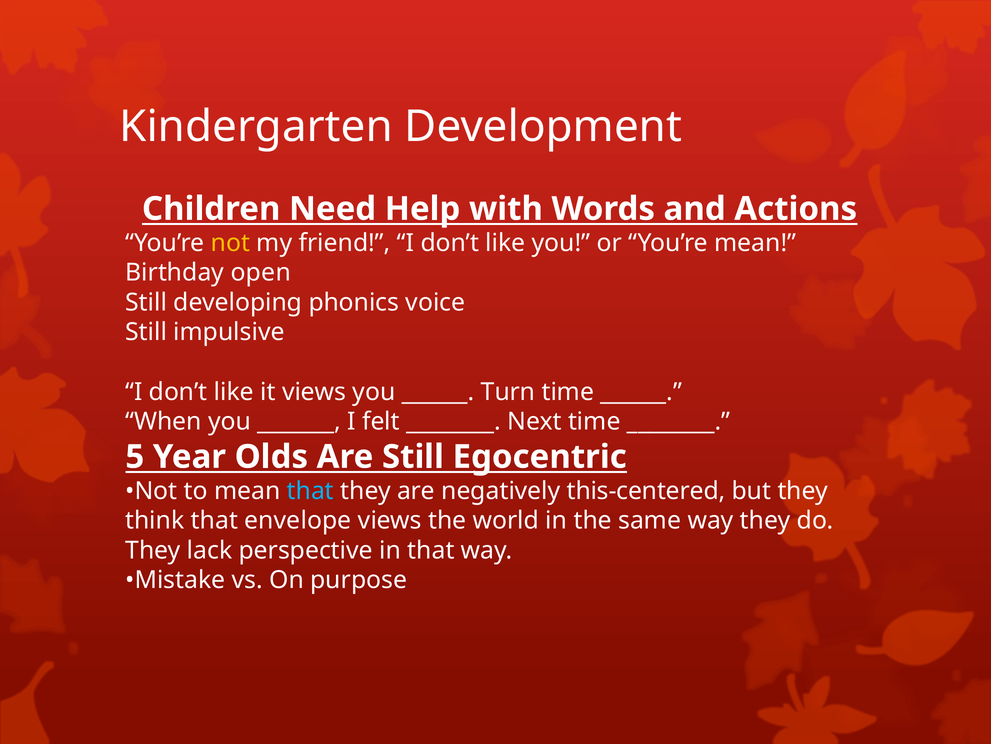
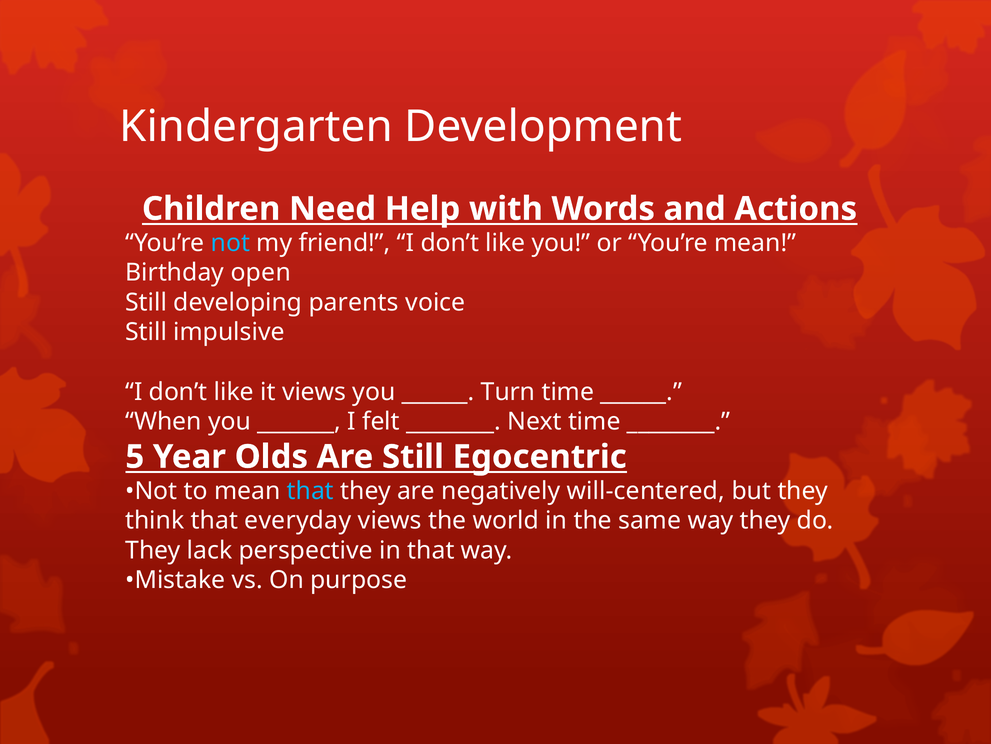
not colour: yellow -> light blue (230, 243)
phonics: phonics -> parents (354, 302)
this-centered: this-centered -> will-centered (646, 491)
envelope: envelope -> everyday (298, 520)
